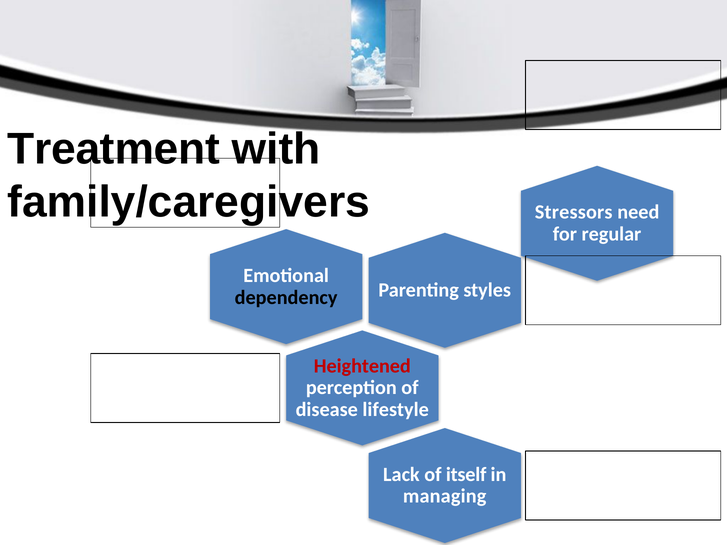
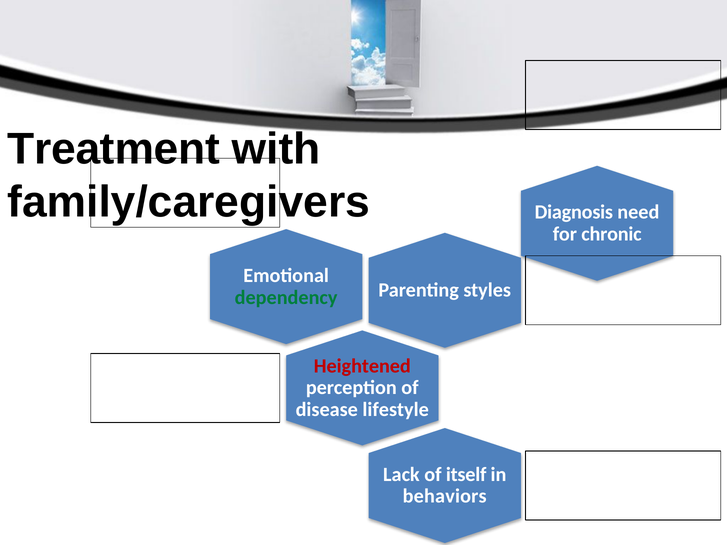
Stressors: Stressors -> Diagnosis (574, 212)
regular: regular -> chronic (611, 234)
dependency colour: black -> green (286, 298)
managing: managing -> behaviors (445, 497)
